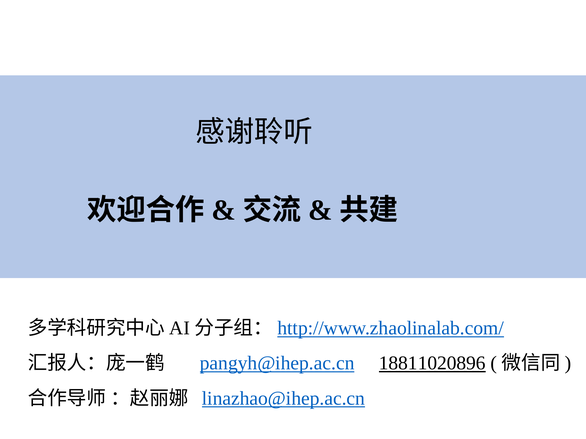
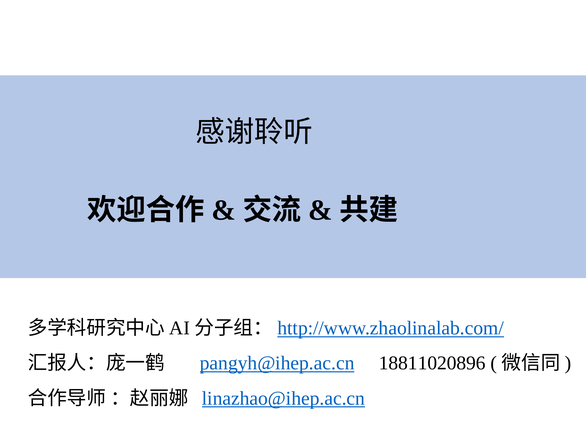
18811020896 underline: present -> none (432, 364)
